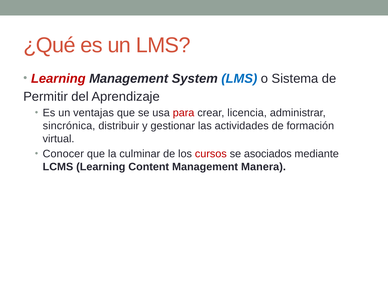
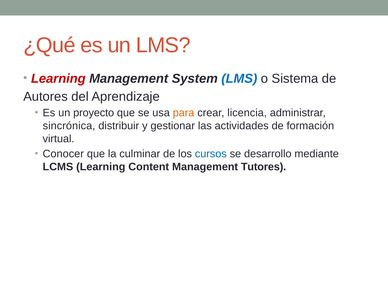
Permitir: Permitir -> Autores (46, 97)
ventajas: ventajas -> proyecto (94, 113)
para colour: red -> orange (184, 113)
cursos colour: red -> blue (211, 154)
asociados: asociados -> desarrollo (268, 154)
Manera: Manera -> Tutores (264, 167)
